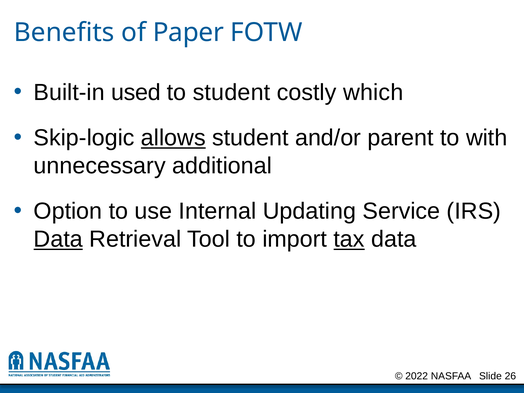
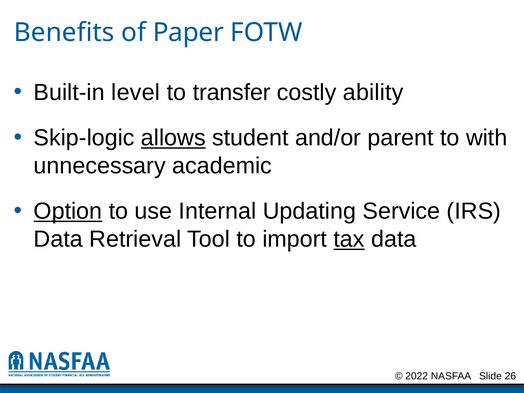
used: used -> level (136, 92)
to student: student -> transfer (232, 92)
which: which -> ability (373, 92)
additional: additional -> academic (222, 166)
Option underline: none -> present (68, 211)
Data underline: present -> none (58, 239)
